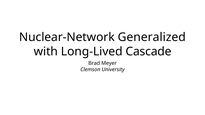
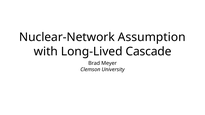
Generalized: Generalized -> Assumption (152, 37)
